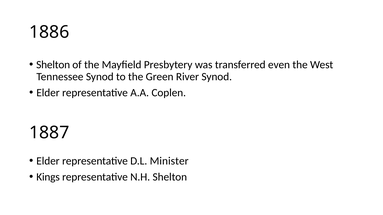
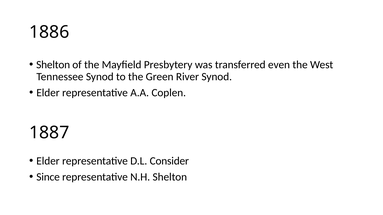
Minister: Minister -> Consider (169, 161)
Kings: Kings -> Since (48, 177)
